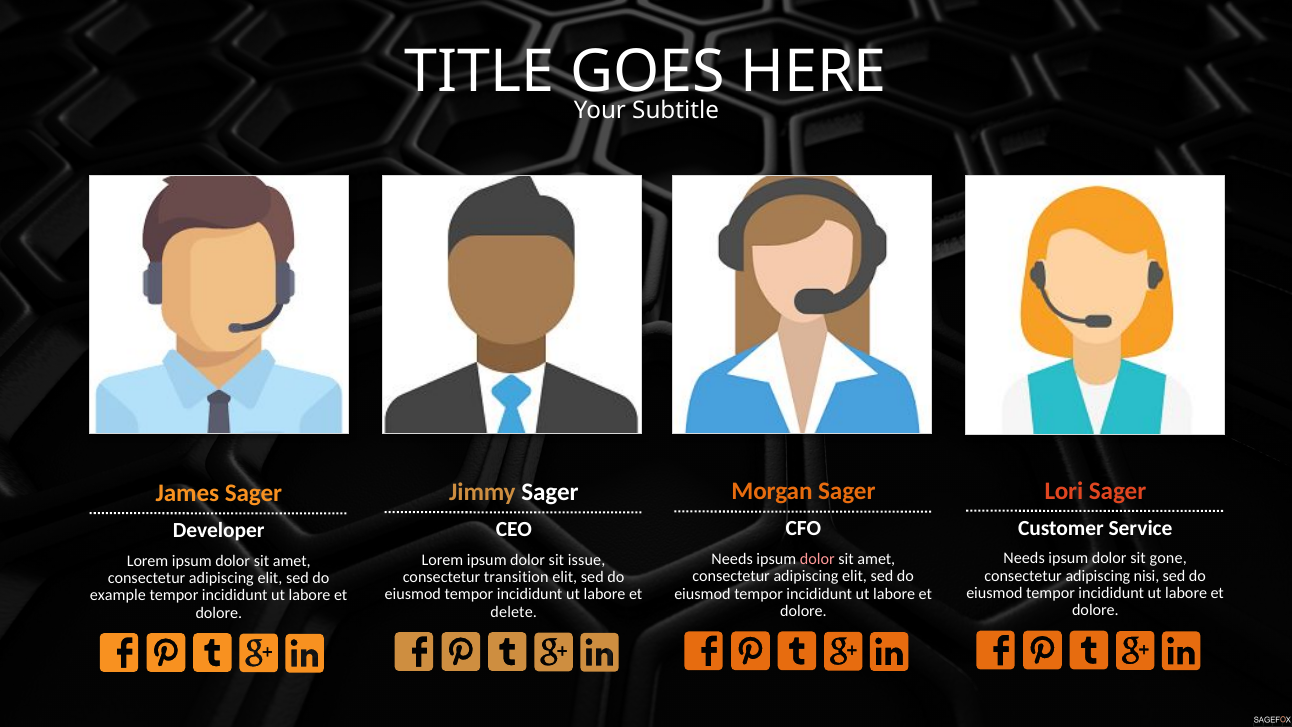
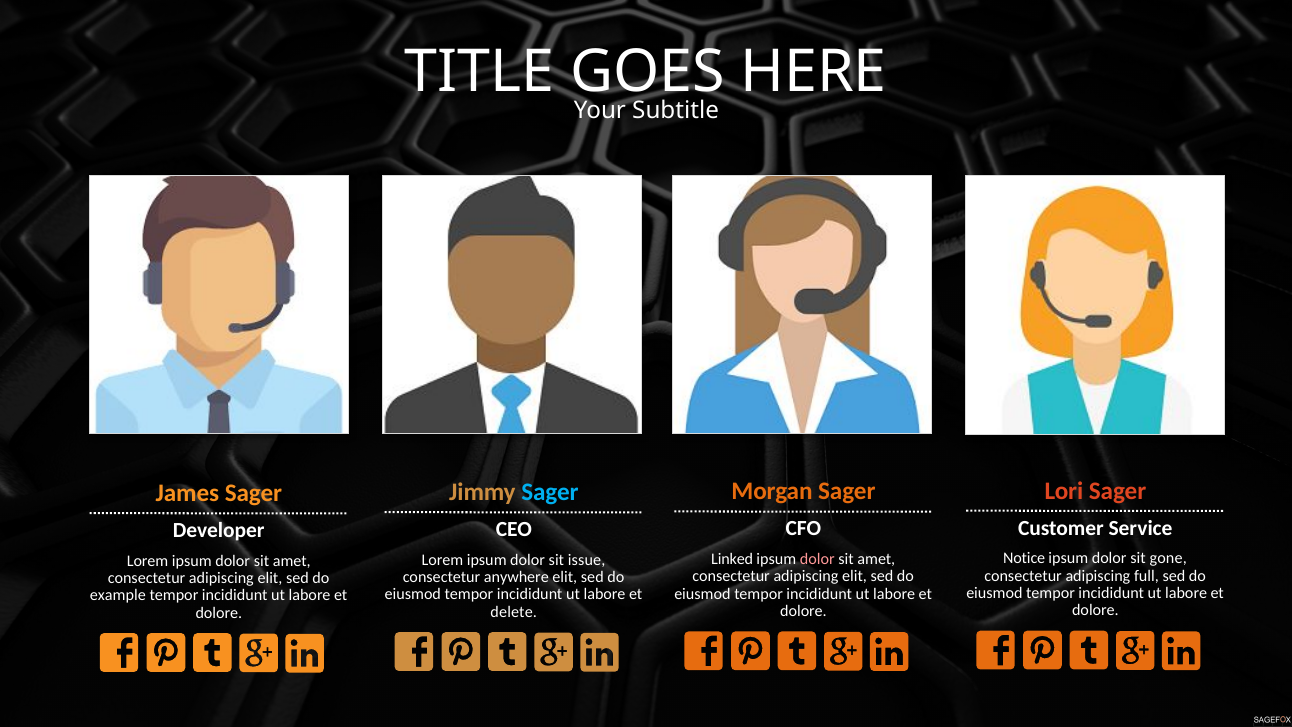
Sager colour: white -> light blue (550, 492)
Needs: Needs -> Notice (1024, 558)
Needs: Needs -> Linked (732, 559)
nisi: nisi -> full (1146, 575)
transition: transition -> anywhere (516, 577)
